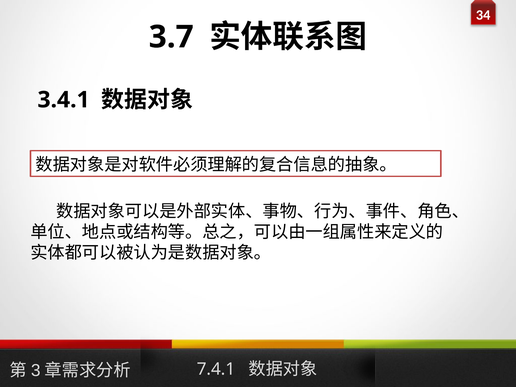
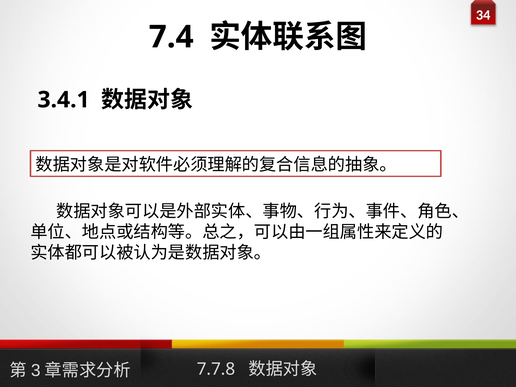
3.7: 3.7 -> 7.4 (171, 37)
7.4.1: 7.4.1 -> 7.7.8 (216, 369)
